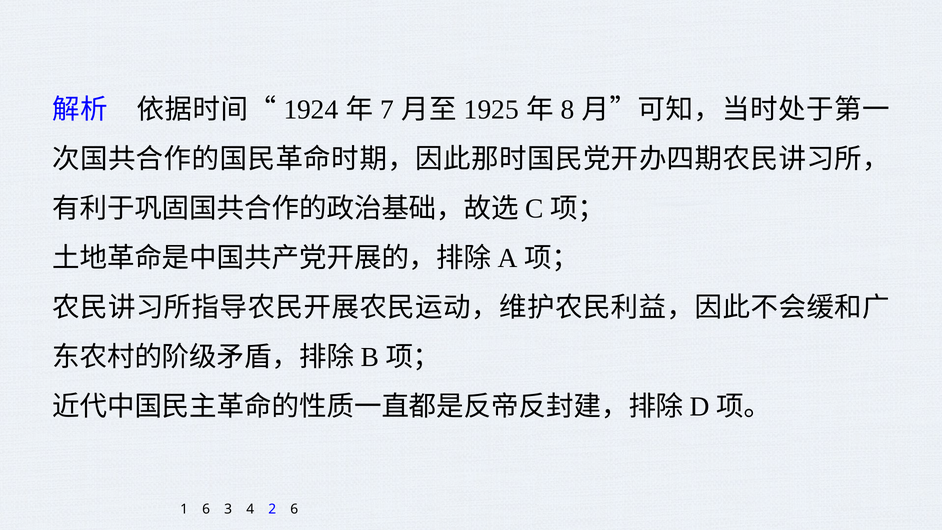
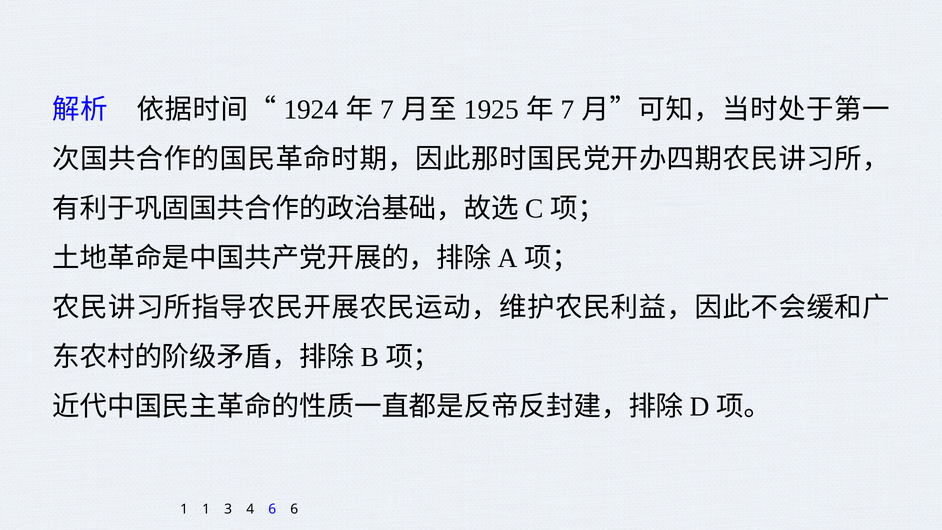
8: 8 -> 7 (568, 110)
1 6: 6 -> 1 (206, 509)
4 2: 2 -> 6 (272, 509)
